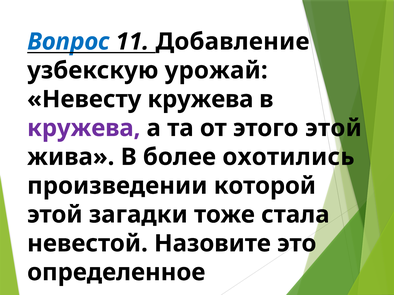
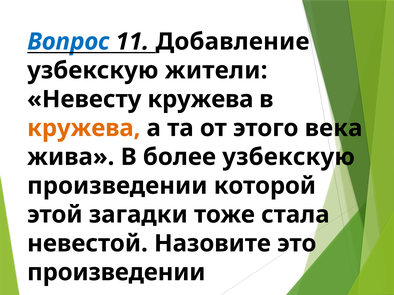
урожай: урожай -> жители (216, 71)
кружева colour: purple -> orange (84, 128)
этого этой: этой -> века (334, 128)
более охотились: охотились -> узбекскую (289, 157)
определенное: определенное -> произведении (116, 273)
